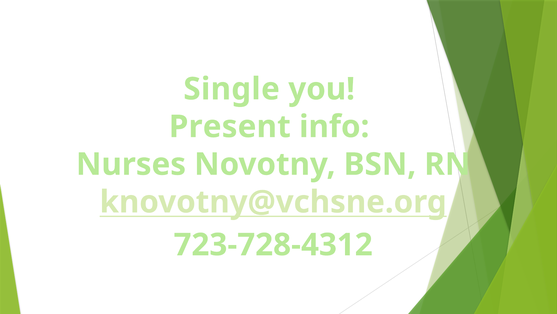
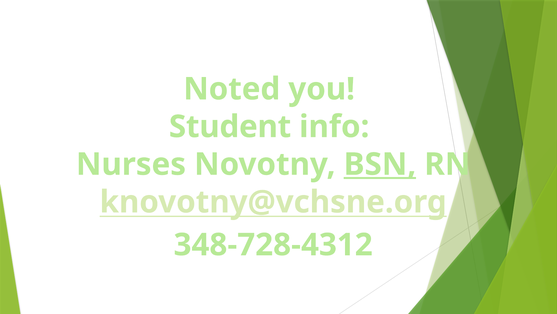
Single: Single -> Noted (232, 89)
Present: Present -> Student (230, 126)
BSN underline: none -> present (380, 164)
723-728-4312: 723-728-4312 -> 348-728-4312 (273, 244)
